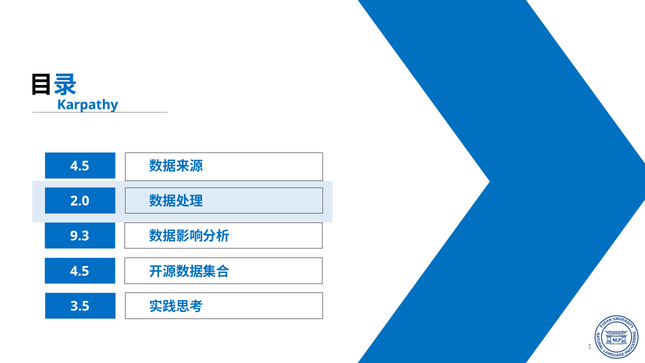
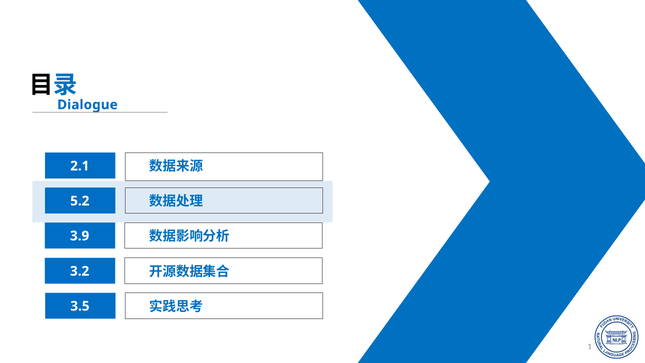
Karpathy: Karpathy -> Dialogue (87, 105)
4.5: 4.5 -> 2.1 (80, 166)
2.0: 2.0 -> 5.2 (80, 201)
9.3: 9.3 -> 3.9 (80, 236)
4.5: 4.5 -> 3.2 (80, 271)
